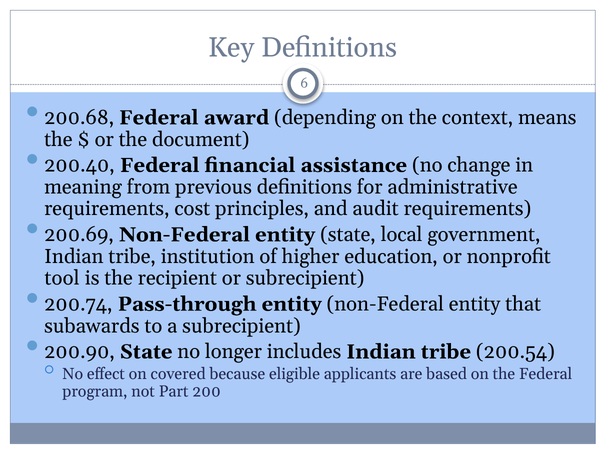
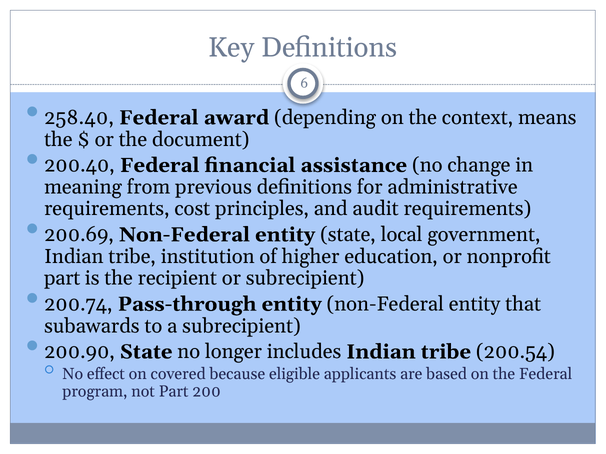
200.68: 200.68 -> 258.40 (79, 118)
tool: tool -> part (62, 279)
